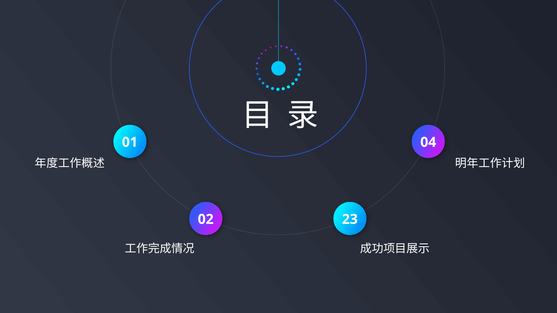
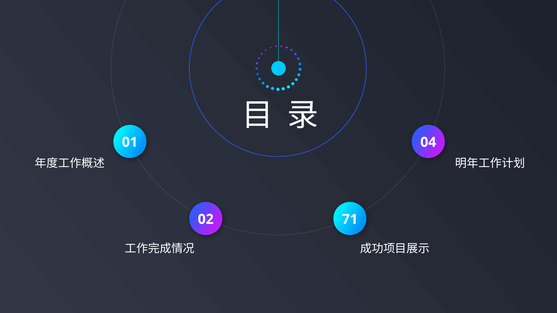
23: 23 -> 71 (350, 219)
